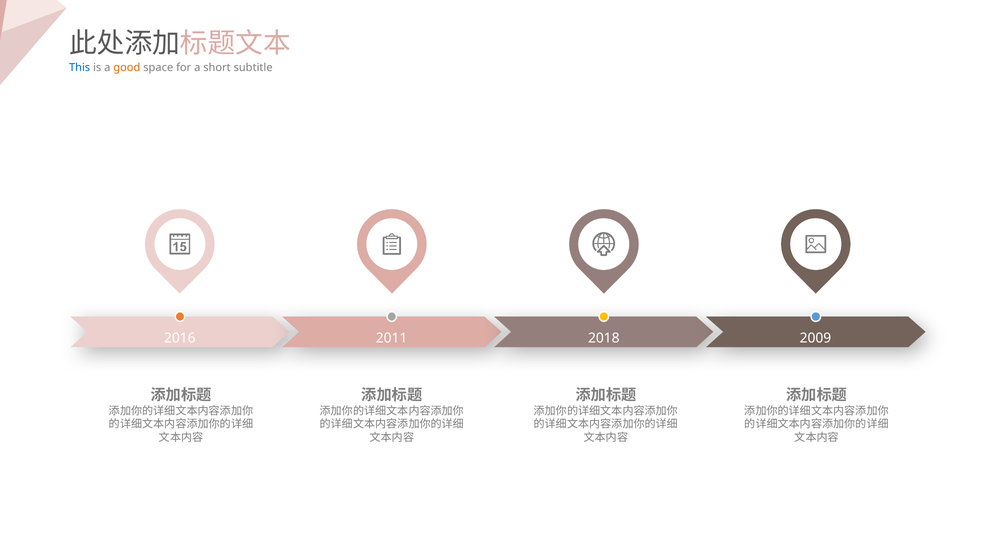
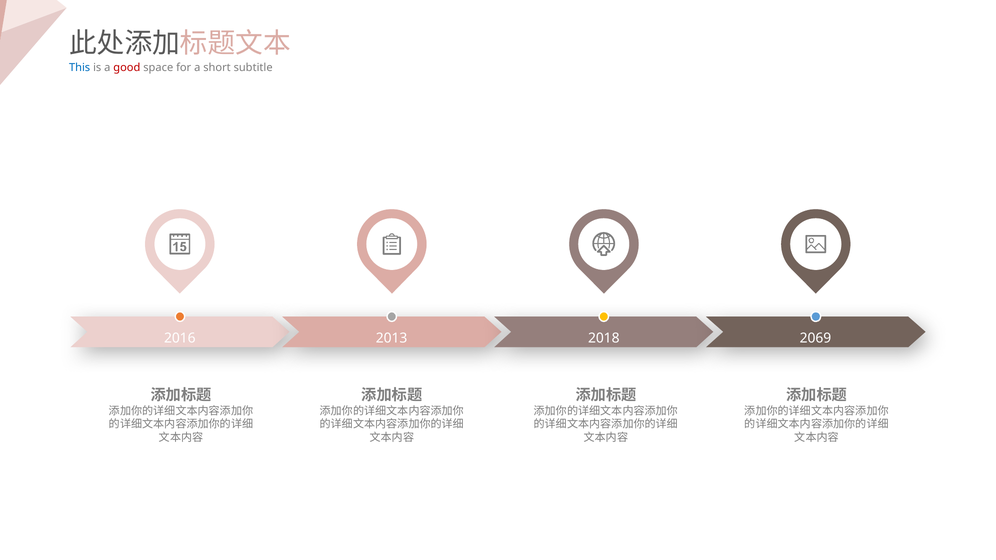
good colour: orange -> red (127, 68)
2011: 2011 -> 2013 (392, 338)
2009: 2009 -> 2069 (816, 338)
